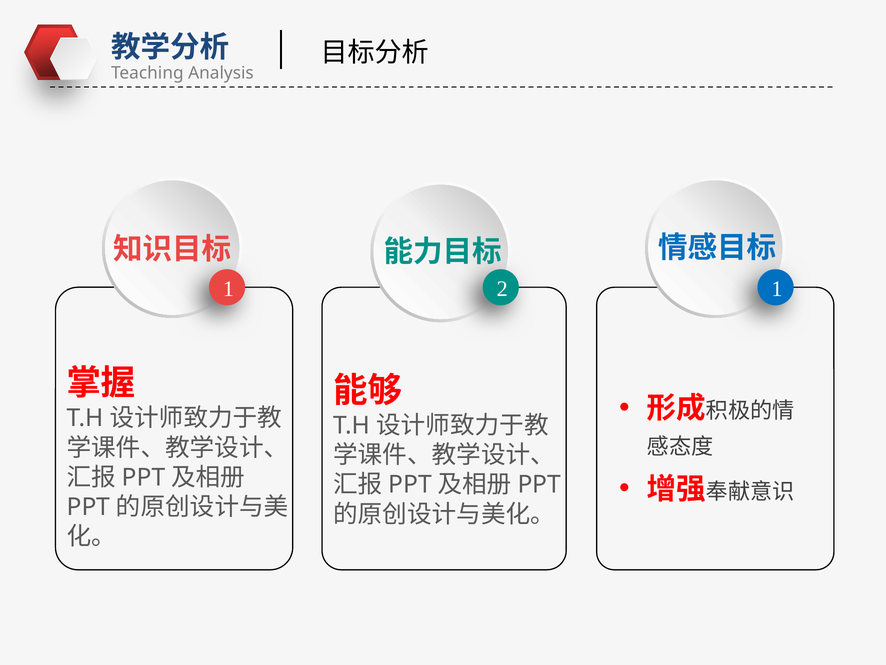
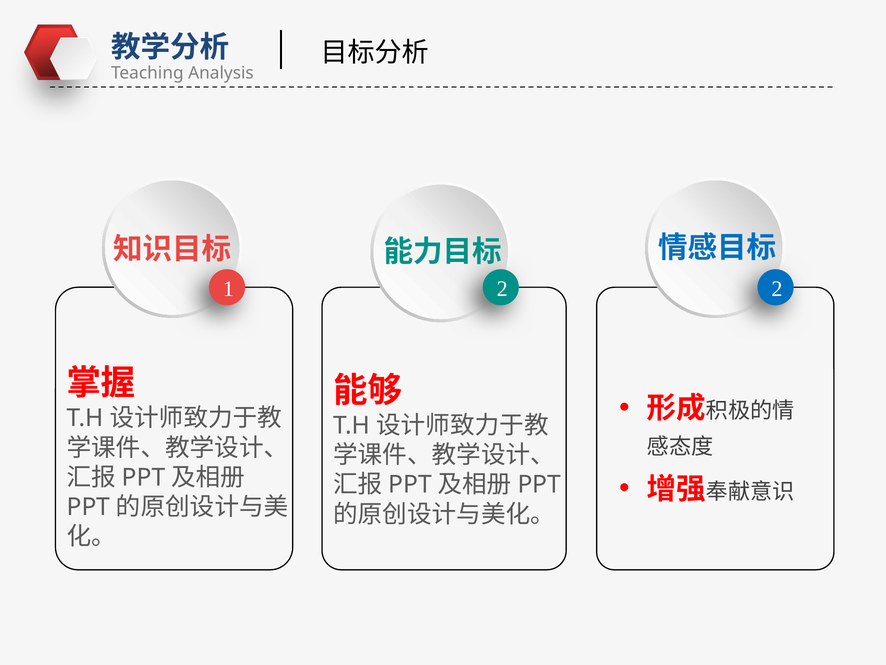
2 1: 1 -> 2 (777, 289)
